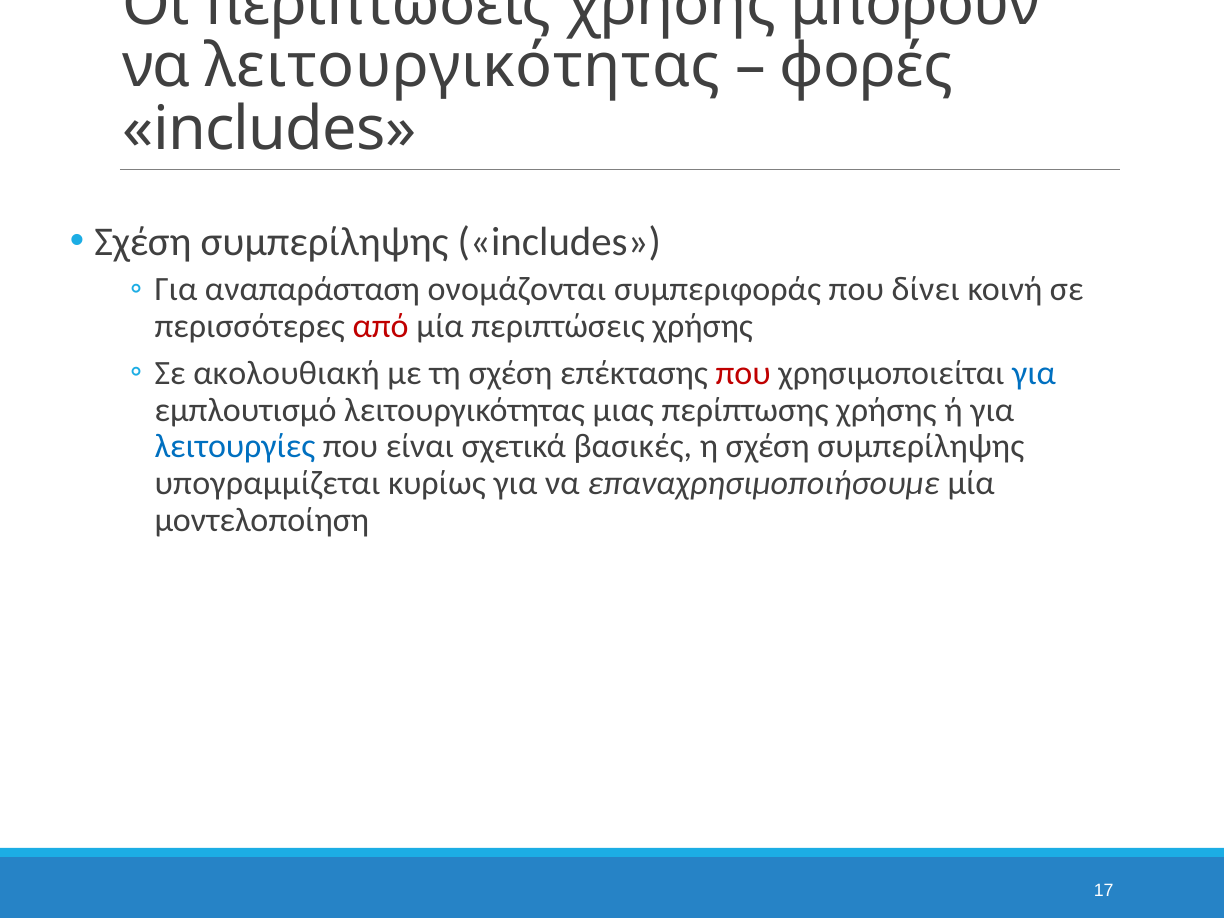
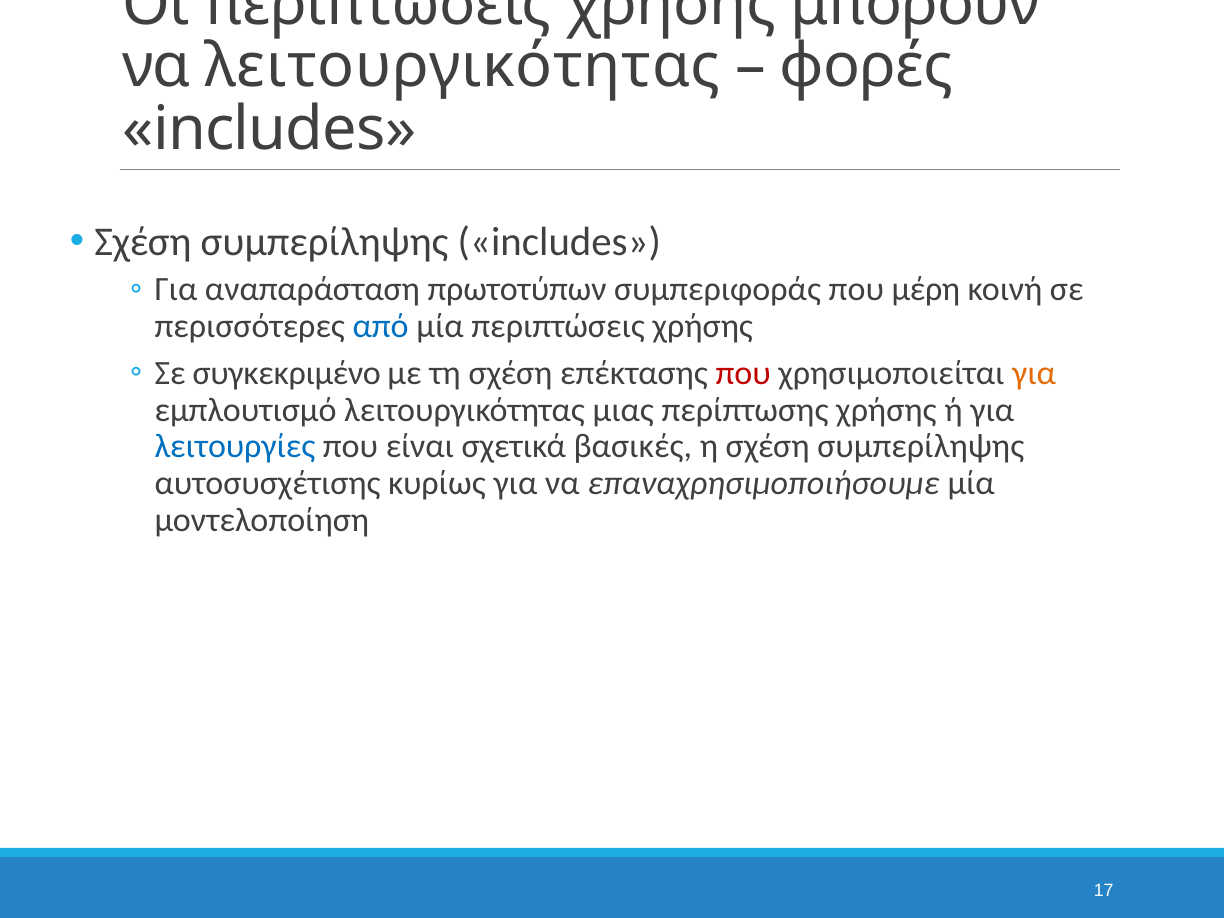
ονομάζονται: ονομάζονται -> πρωτοτύπων (517, 289)
δίνει: δίνει -> μέρη (926, 289)
από colour: red -> blue (381, 326)
ακολουθιακή: ακολουθιακή -> συγκεκριμένο (287, 373)
για colour: blue -> orange (1034, 373)
υπογραμμίζεται: υπογραμμίζεται -> αυτοσυσχέτισης (268, 483)
